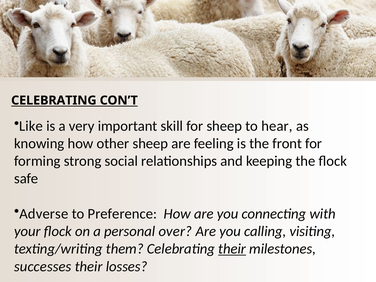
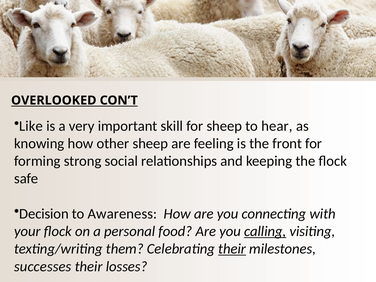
CELEBRATING: CELEBRATING -> OVERLOOKED (54, 100)
Adverse: Adverse -> Decision (44, 214)
Preference: Preference -> Awareness (122, 214)
over: over -> food (175, 231)
calling underline: none -> present (265, 231)
